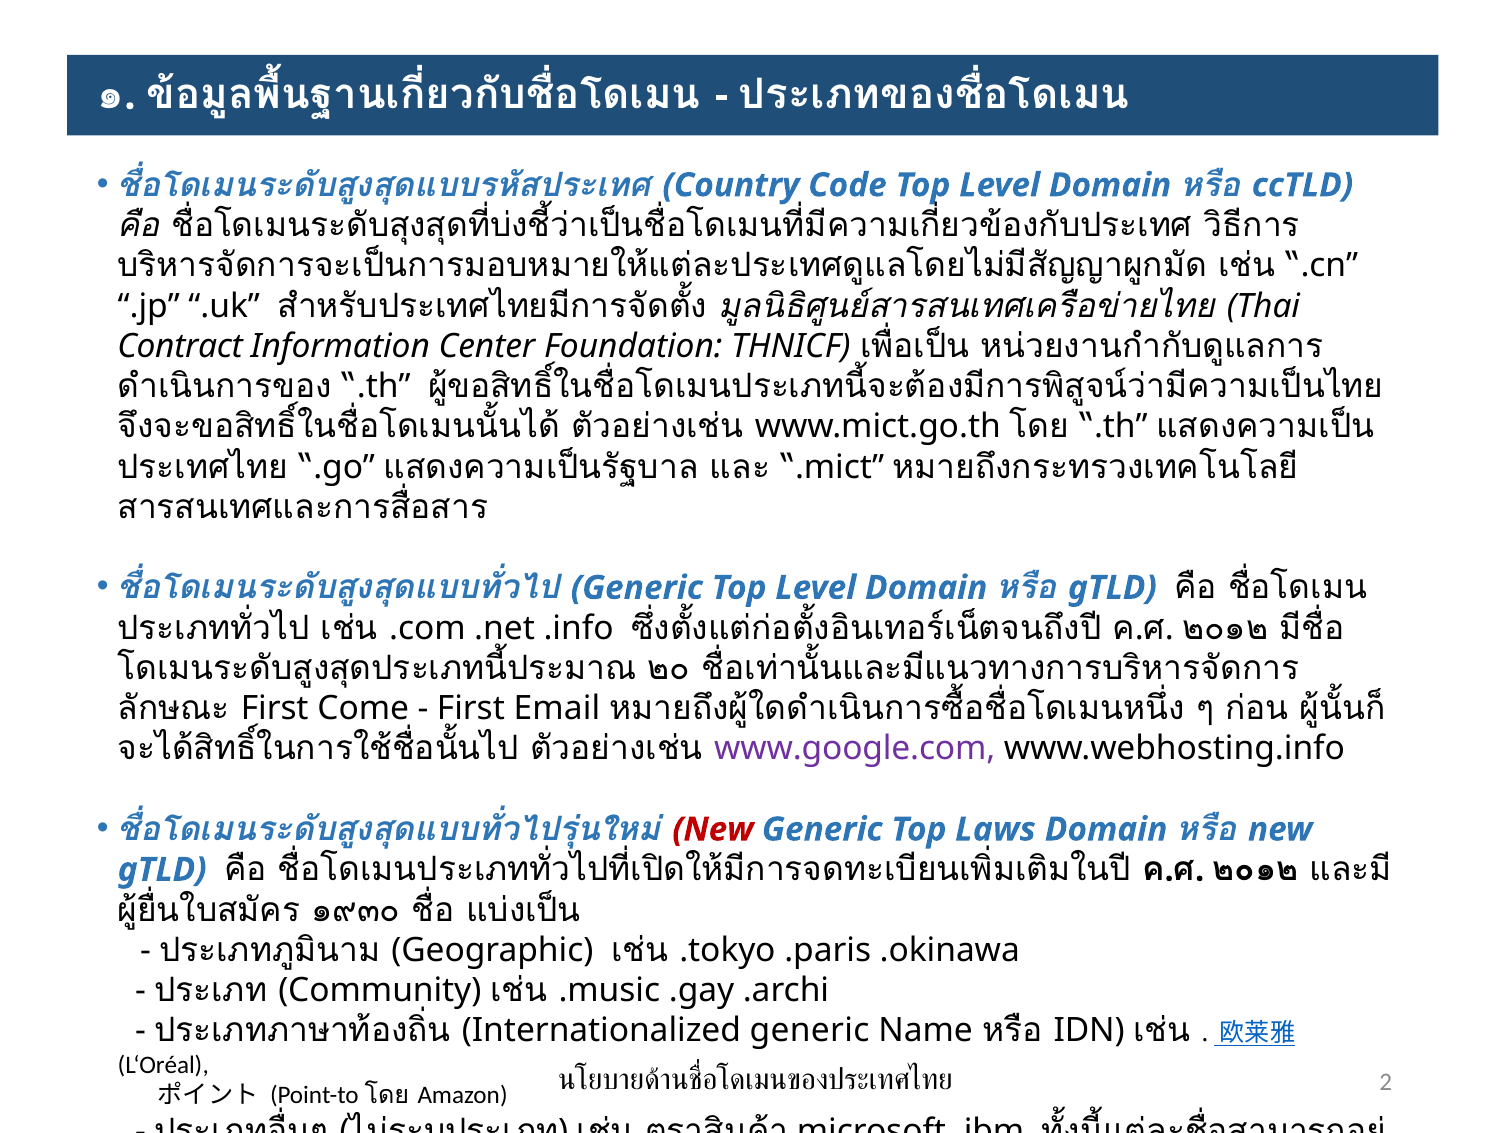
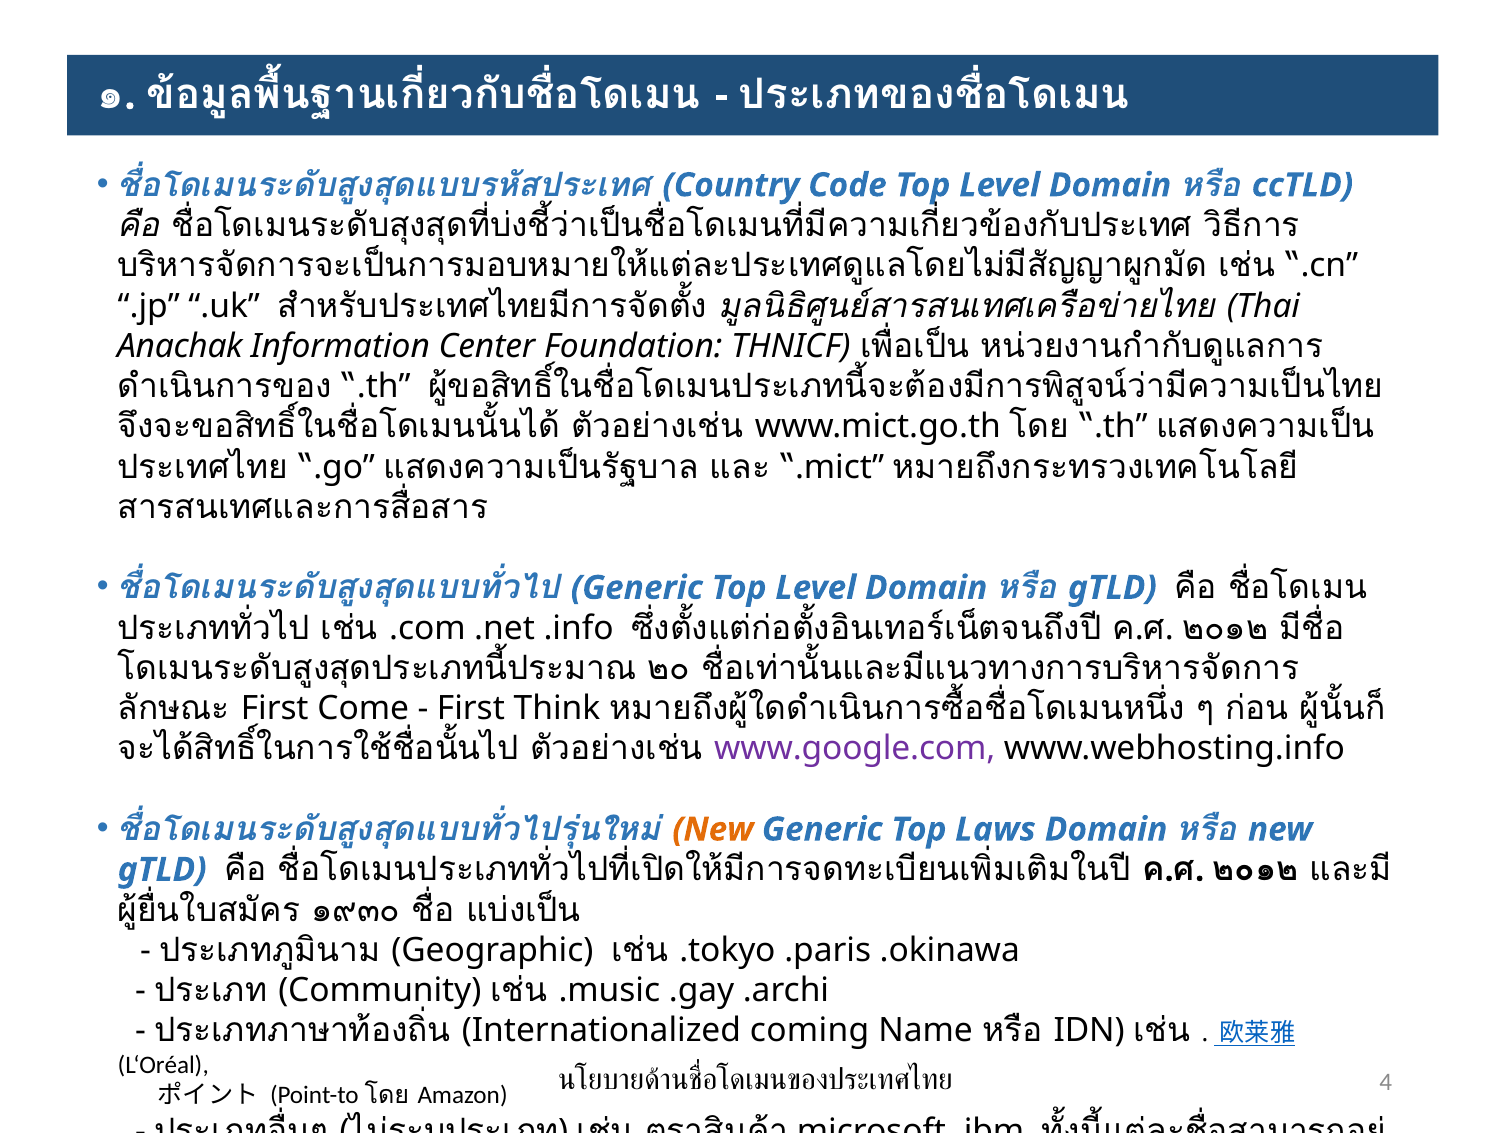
Contract: Contract -> Anachak (180, 346)
Email: Email -> Think (557, 709)
New colour: red -> orange (713, 830)
Internationalized generic: generic -> coming (810, 1031)
2: 2 -> 4 (1386, 1082)
